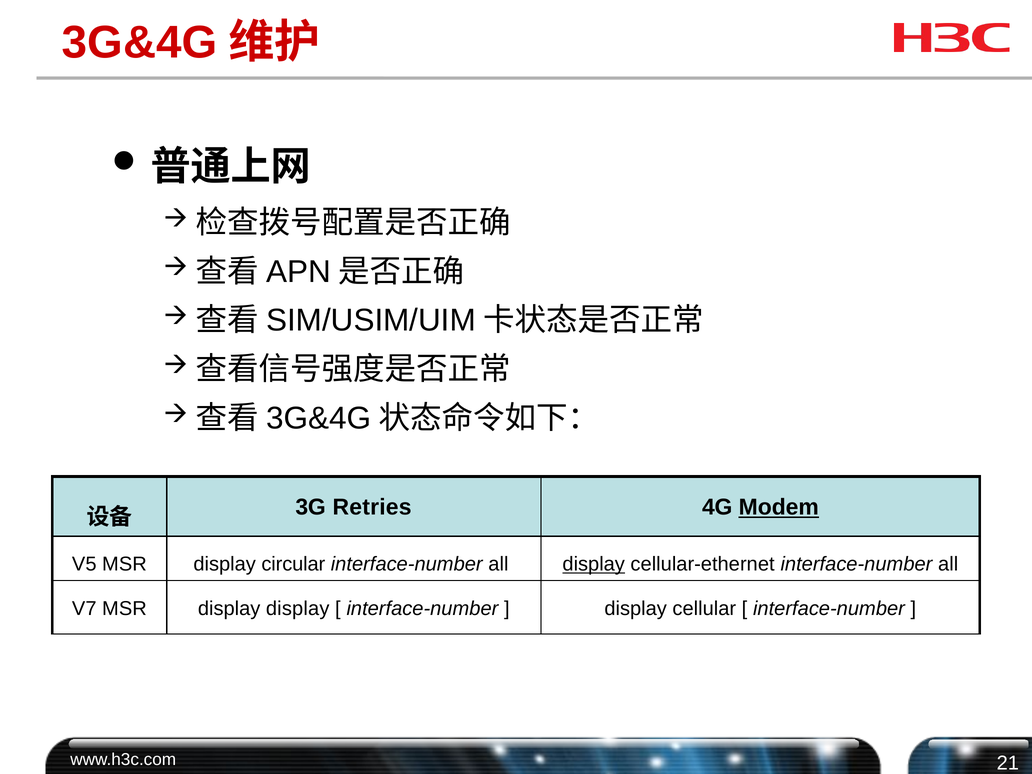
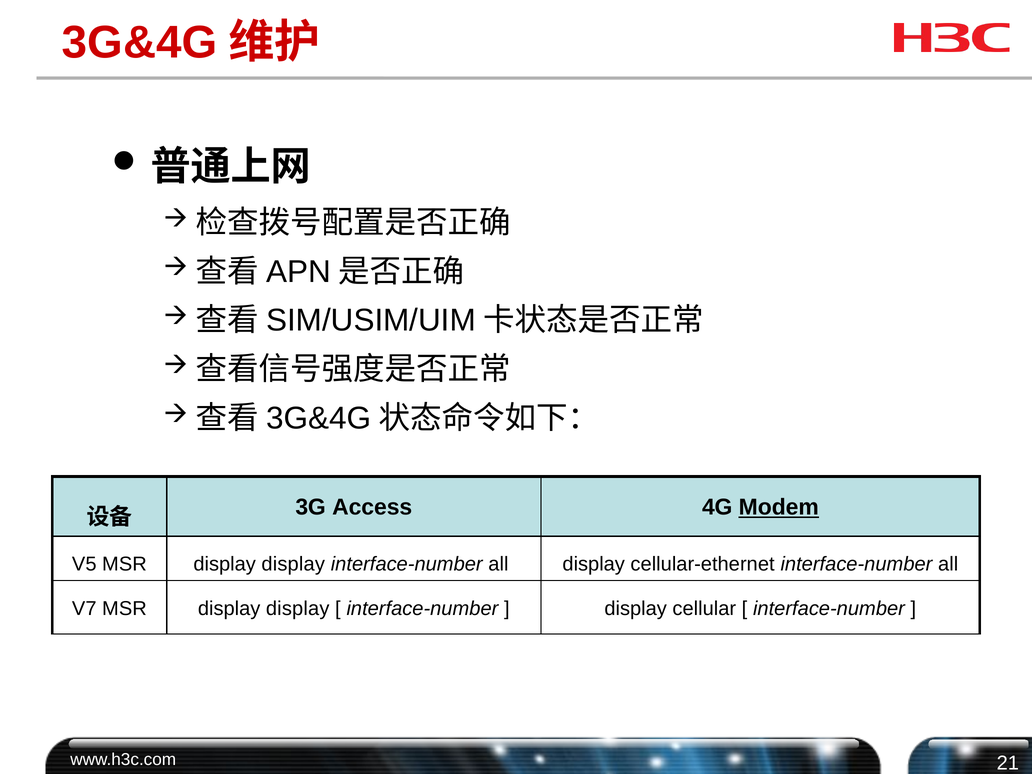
Retries: Retries -> Access (372, 507)
V5 MSR display circular: circular -> display (293, 564)
display underline: present -> none (594, 564)
